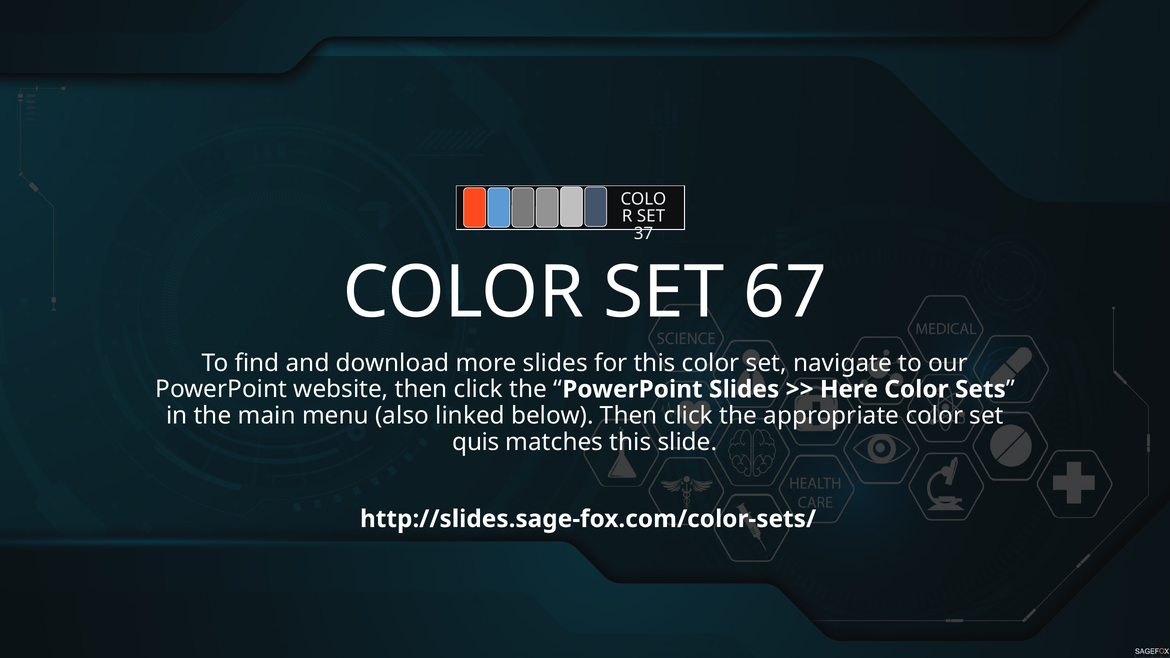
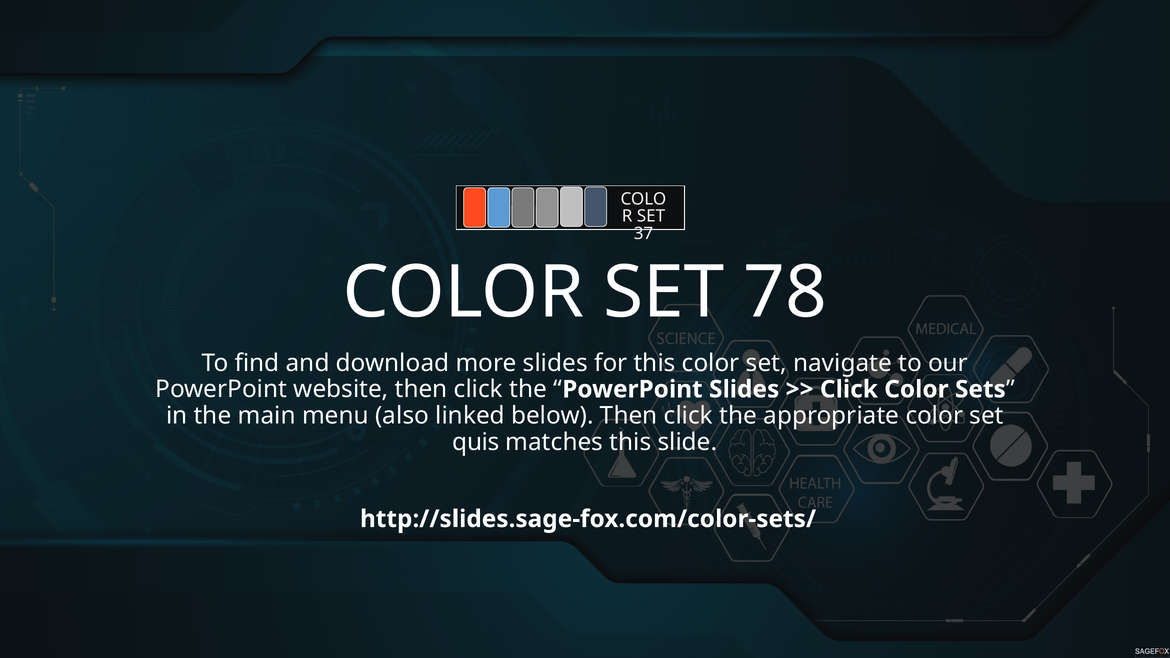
67: 67 -> 78 (785, 292)
Here: Here -> Click (849, 389)
